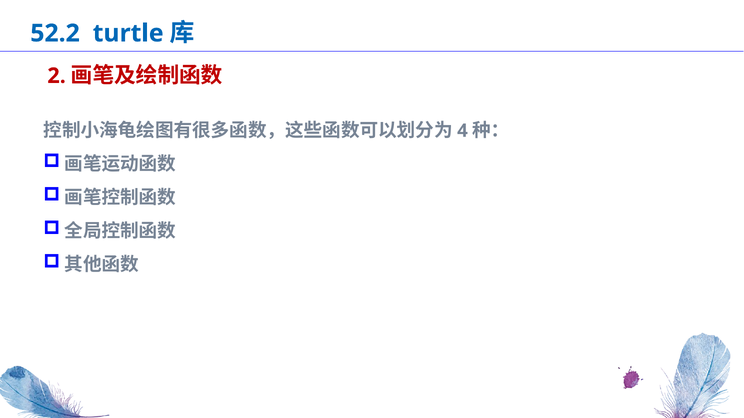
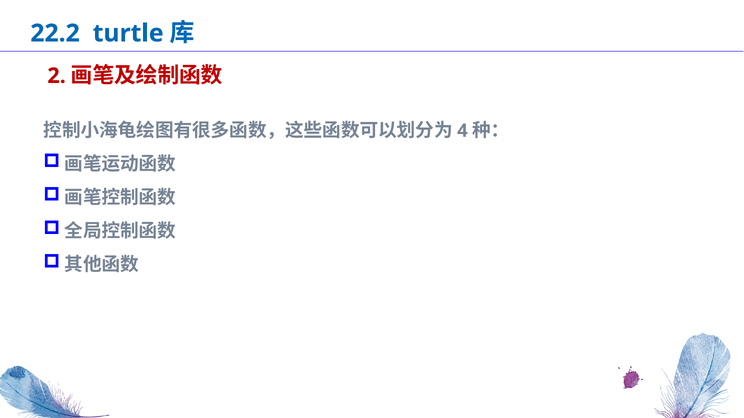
52.2: 52.2 -> 22.2 (55, 33)
